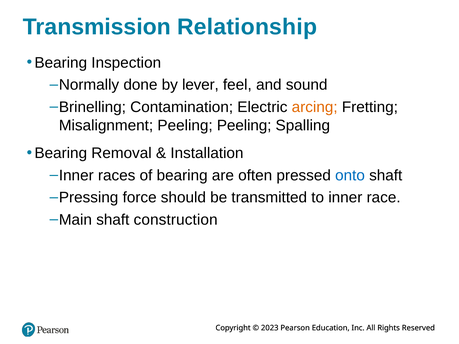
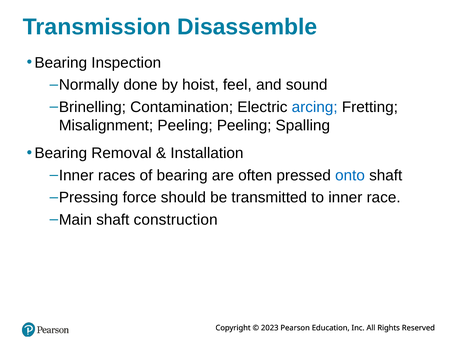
Relationship: Relationship -> Disassemble (247, 27)
lever: lever -> hoist (200, 85)
arcing colour: orange -> blue (315, 107)
